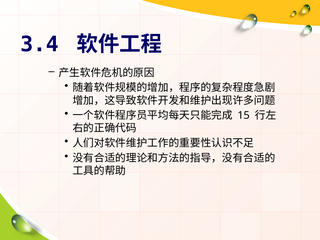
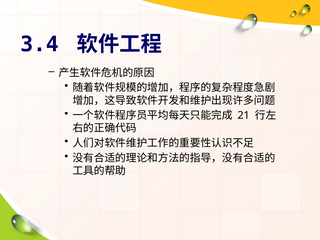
15: 15 -> 21 (244, 115)
